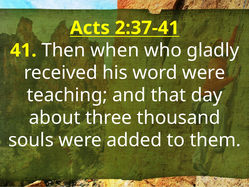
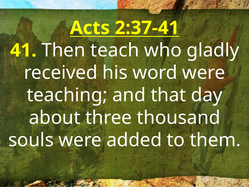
when: when -> teach (115, 50)
